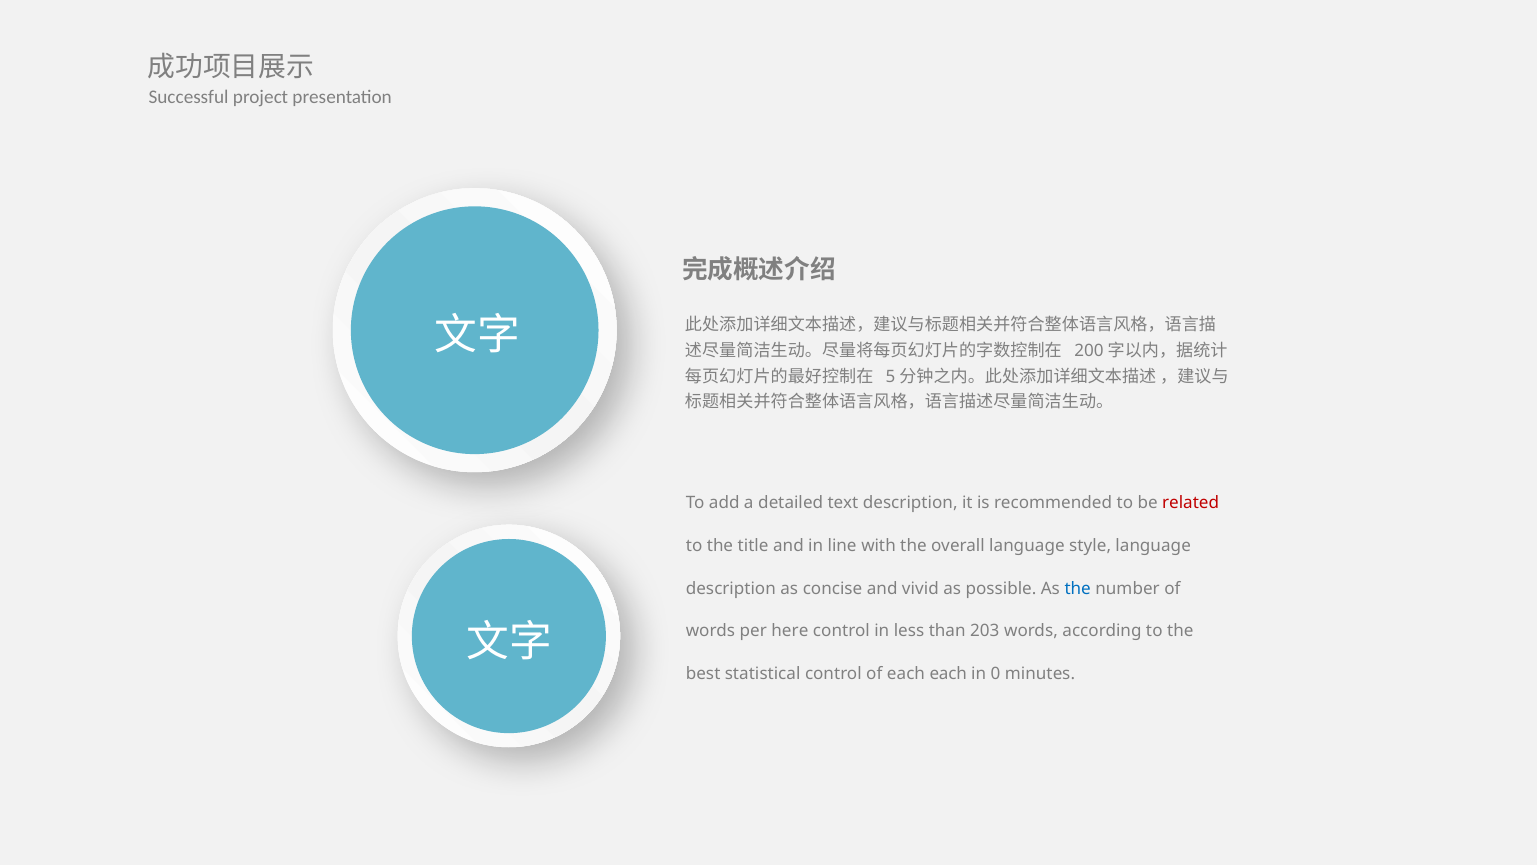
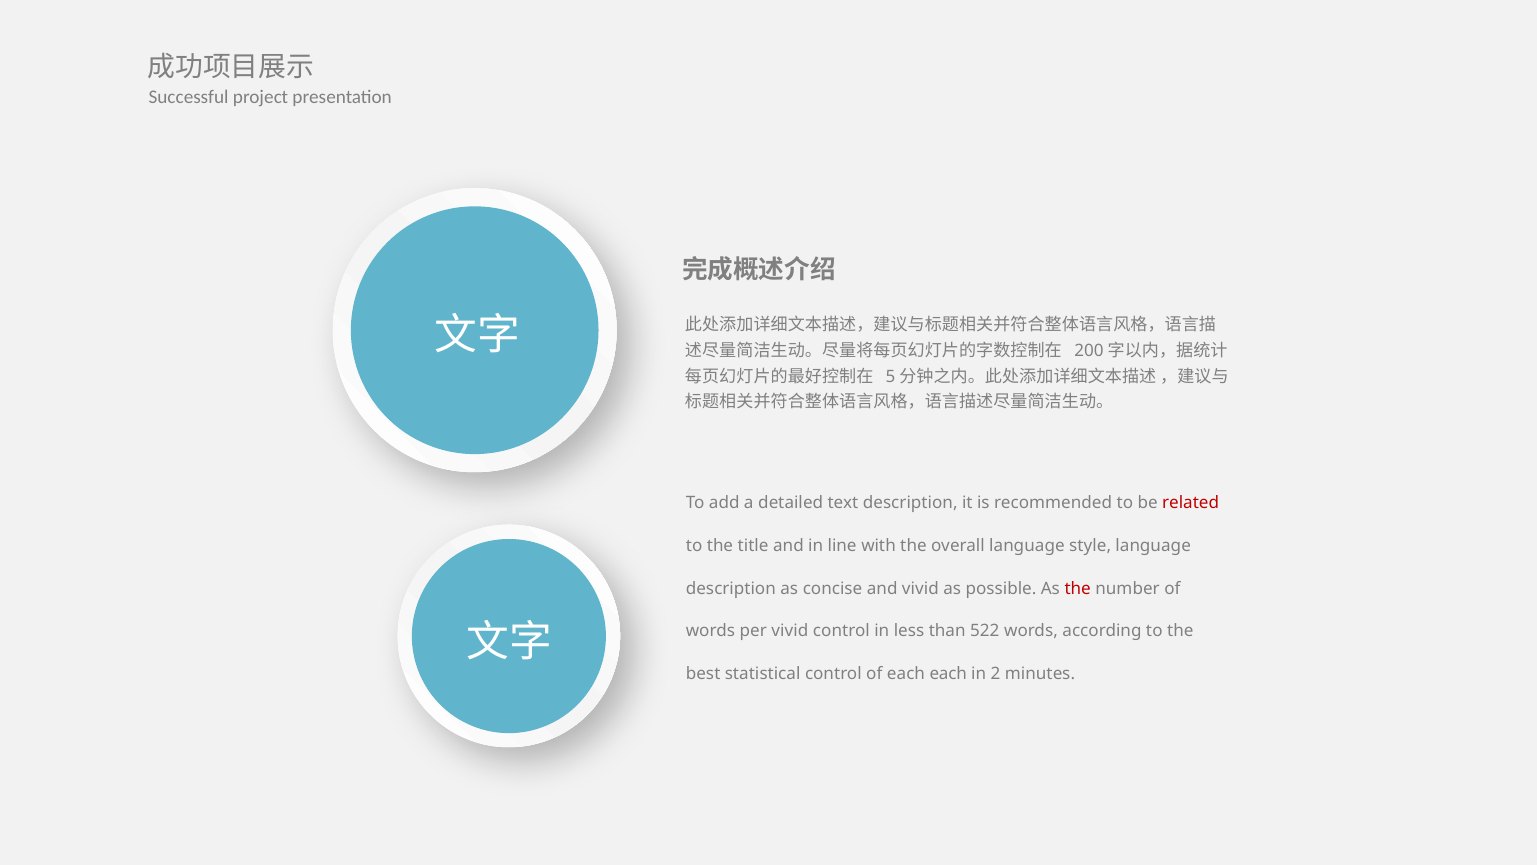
the colour: blue -> red (1078, 588)
per here: here -> vivid (790, 631)
203: 203 -> 522 (985, 631)
0: 0 -> 2 (996, 674)
